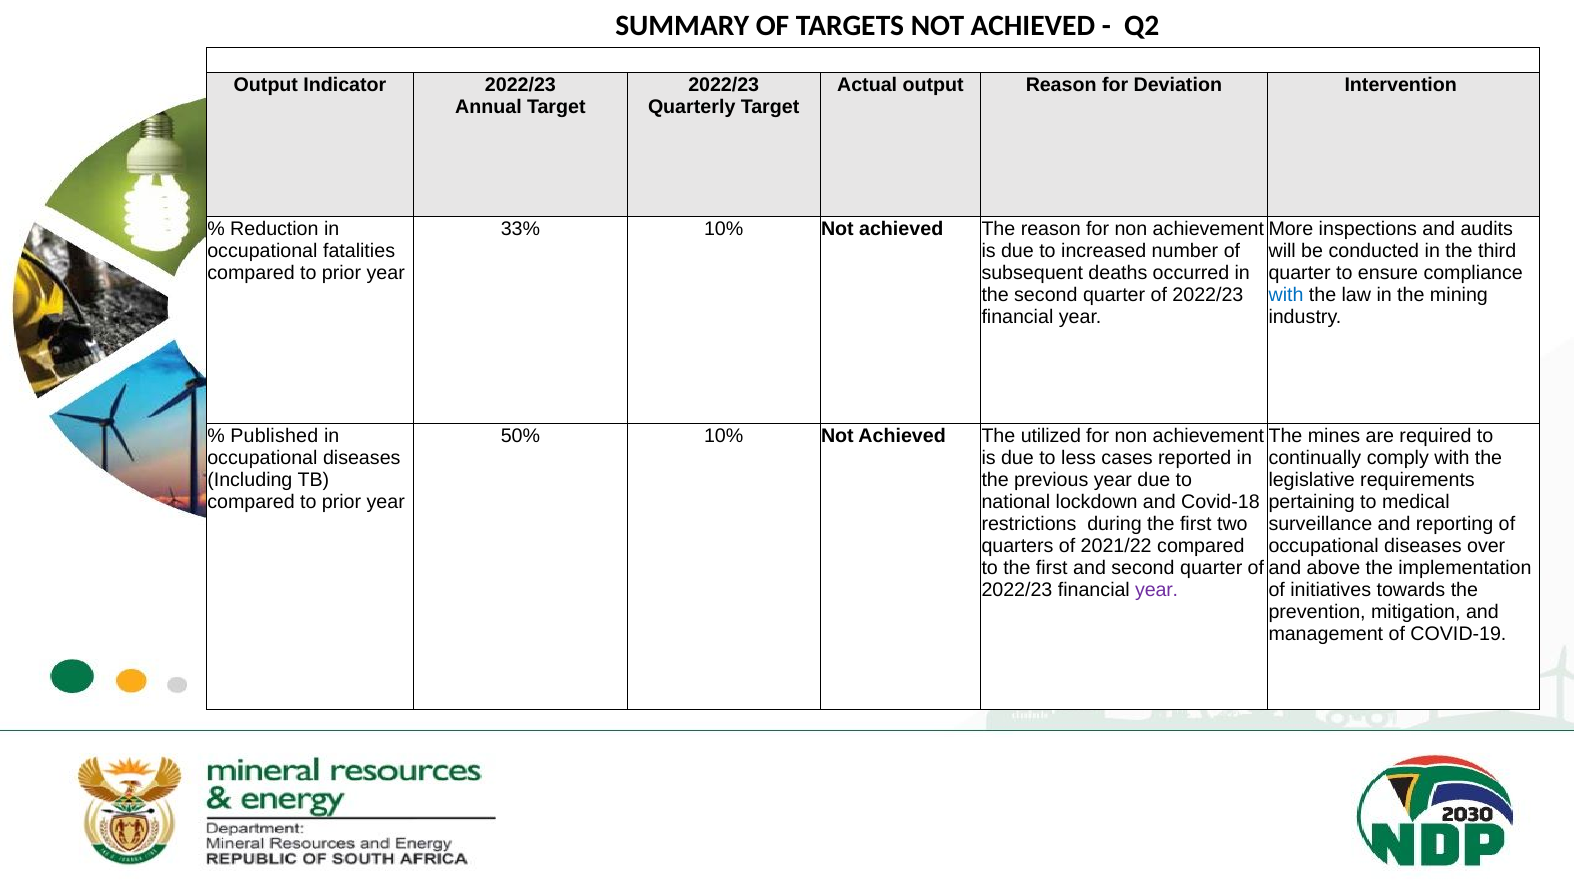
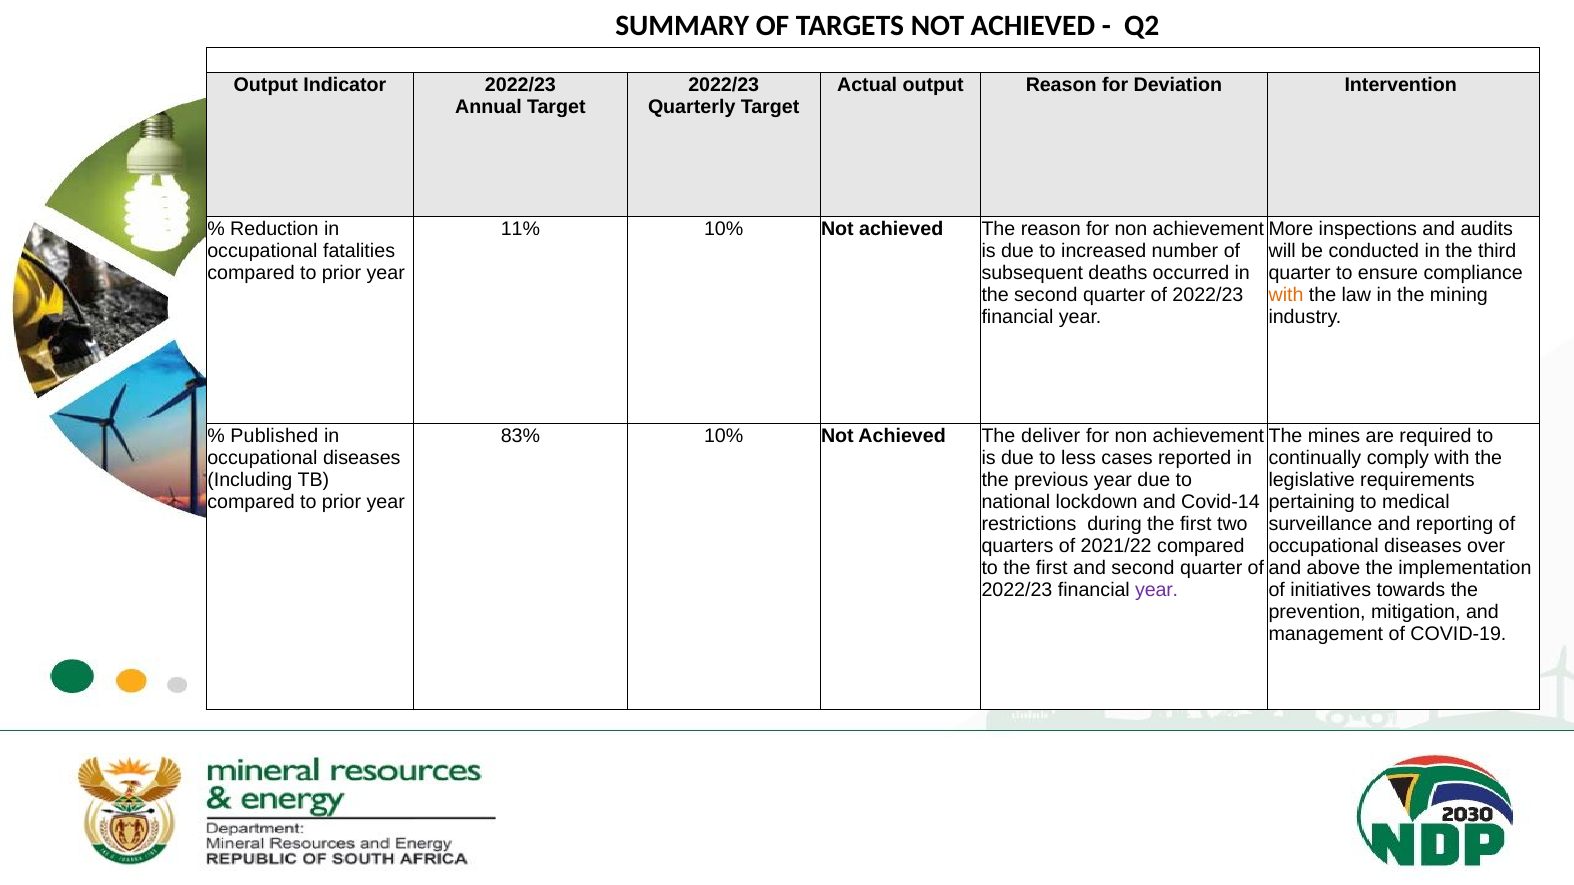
33%: 33% -> 11% (520, 229)
with colour: blue -> orange (1286, 295)
50%: 50% -> 83% (520, 436)
utilized: utilized -> deliver (1051, 436)
Covid-18: Covid-18 -> Covid-14 (1220, 502)
